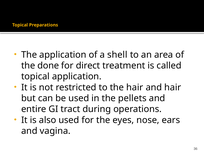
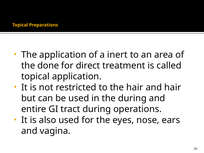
shell: shell -> inert (117, 55)
the pellets: pellets -> during (132, 98)
